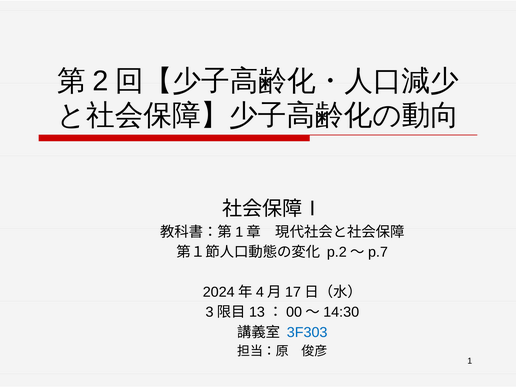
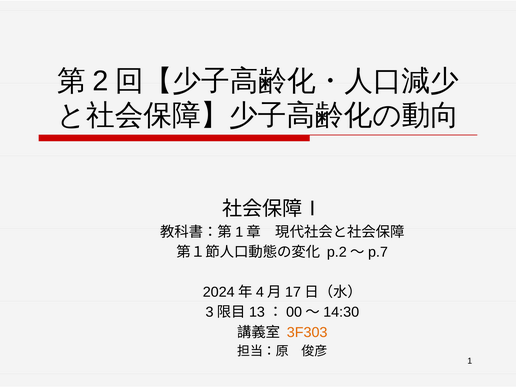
3F303 colour: blue -> orange (307, 332)
